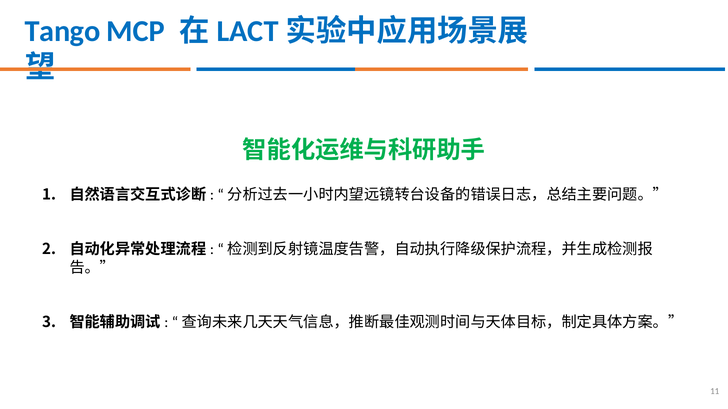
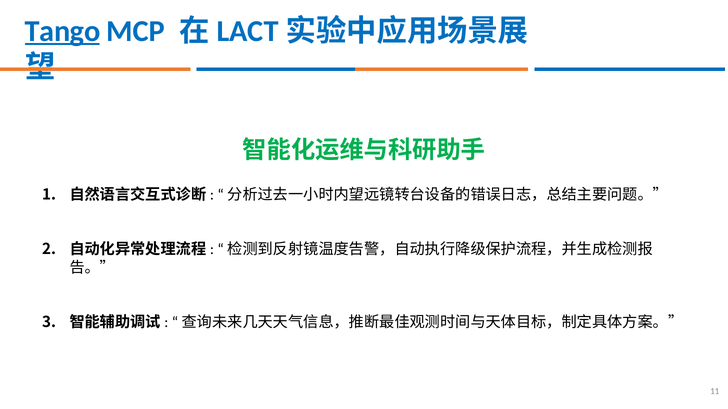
Tango underline: none -> present (62, 31)
